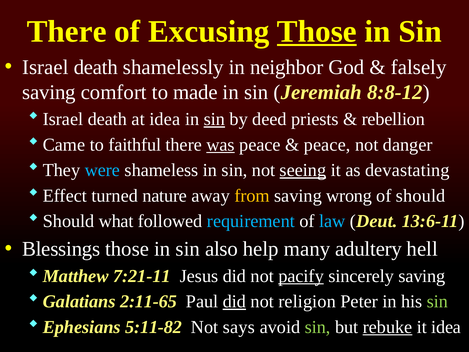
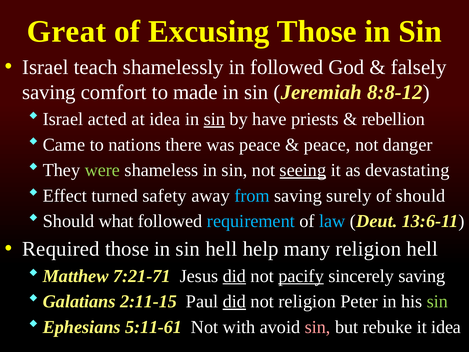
There: There -> Great (66, 31)
Those underline: present -> none (317, 31)
Israel death: death -> teach (96, 67)
in neighbor: neighbor -> followed (287, 67)
death: death -> acted (107, 119)
deed: deed -> have (269, 119)
faithful: faithful -> nations (135, 145)
was underline: present -> none (221, 145)
were colour: light blue -> light green (102, 170)
nature: nature -> safety (165, 196)
from colour: yellow -> light blue (252, 196)
wrong: wrong -> surely (349, 196)
Blessings: Blessings -> Required (61, 249)
sin also: also -> hell (221, 249)
many adultery: adultery -> religion (368, 249)
7:21-11: 7:21-11 -> 7:21-71 (142, 276)
did underline: none -> present (234, 276)
2:11-65: 2:11-65 -> 2:11-15 (148, 301)
5:11-82: 5:11-82 -> 5:11-61 (154, 327)
says: says -> with (239, 327)
sin colour: light green -> pink (318, 327)
rebuke underline: present -> none (388, 327)
